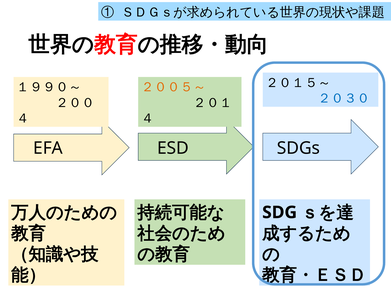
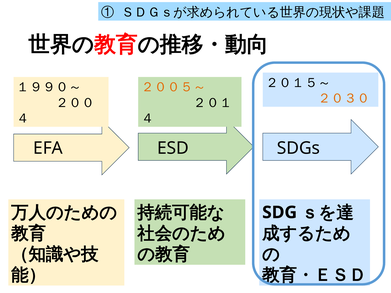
２０３０ colour: blue -> orange (344, 98)
